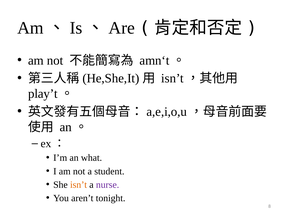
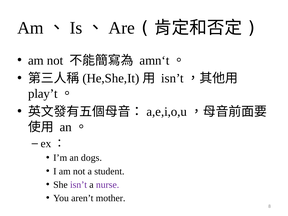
what: what -> dogs (91, 158)
isn’t colour: orange -> purple (79, 185)
tonight: tonight -> mother (111, 198)
